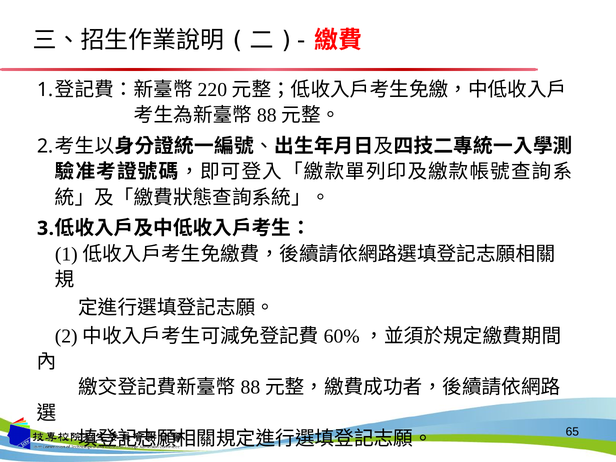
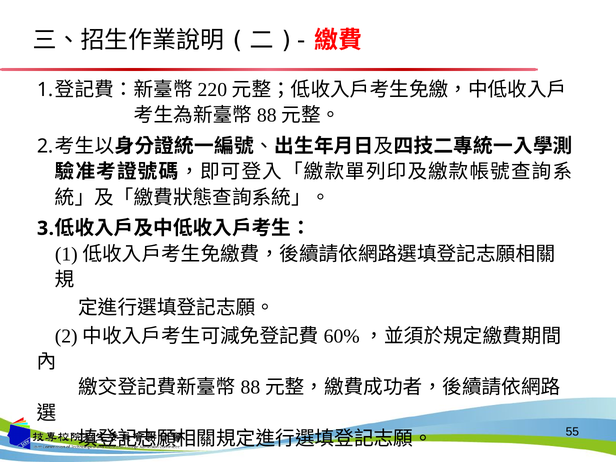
65: 65 -> 55 (572, 432)
